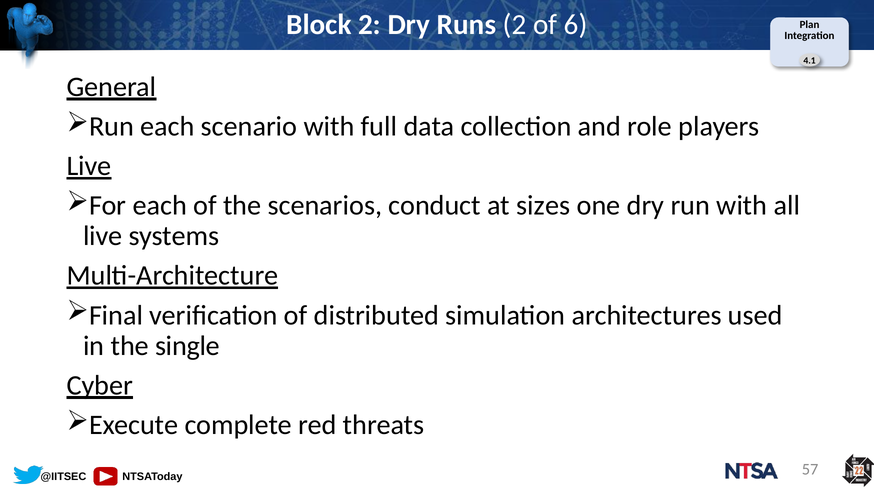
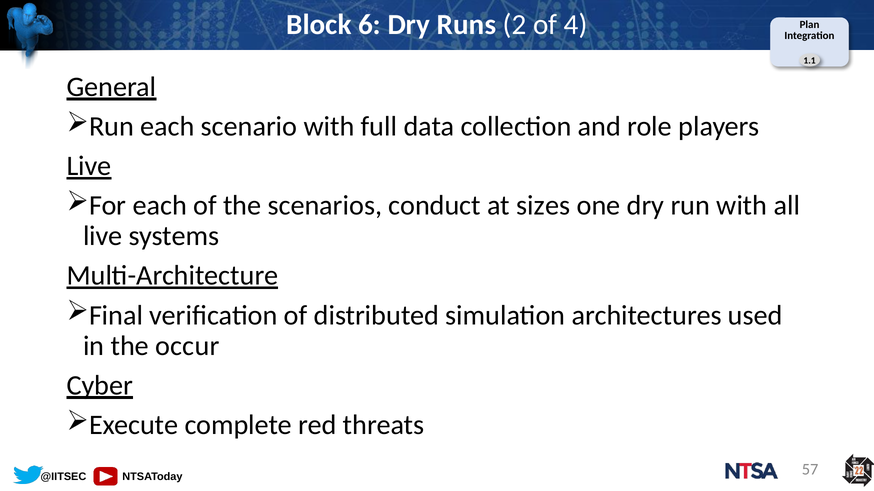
Block 2: 2 -> 6 (370, 25)
6: 6 -> 4 (576, 25)
4.1: 4.1 -> 1.1 (810, 61)
single: single -> occur (187, 346)
